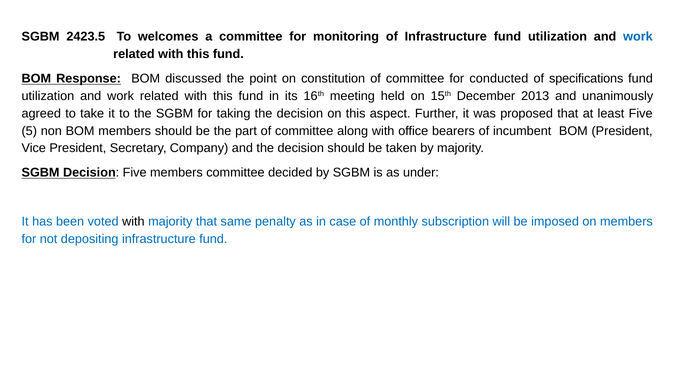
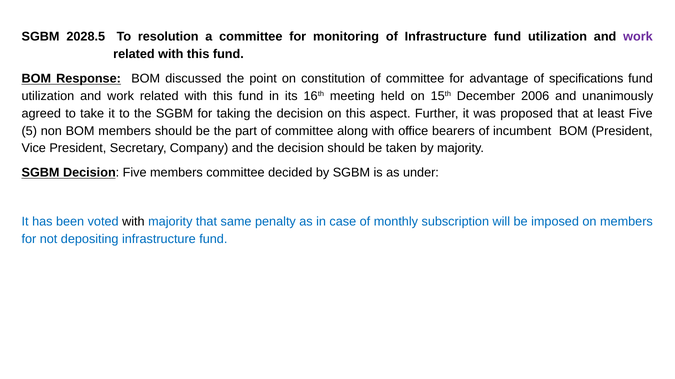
2423.5: 2423.5 -> 2028.5 (86, 37)
welcomes: welcomes -> resolution (168, 37)
work colour: blue -> purple (638, 37)
conducted: conducted -> advantage (499, 79)
2013: 2013 -> 2006 (535, 96)
